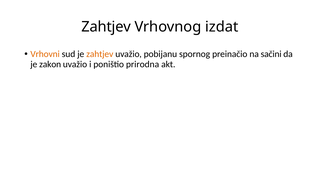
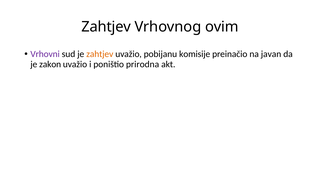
izdat: izdat -> ovim (222, 27)
Vrhovni colour: orange -> purple (45, 54)
spornog: spornog -> komisije (195, 54)
sačini: sačini -> javan (271, 54)
